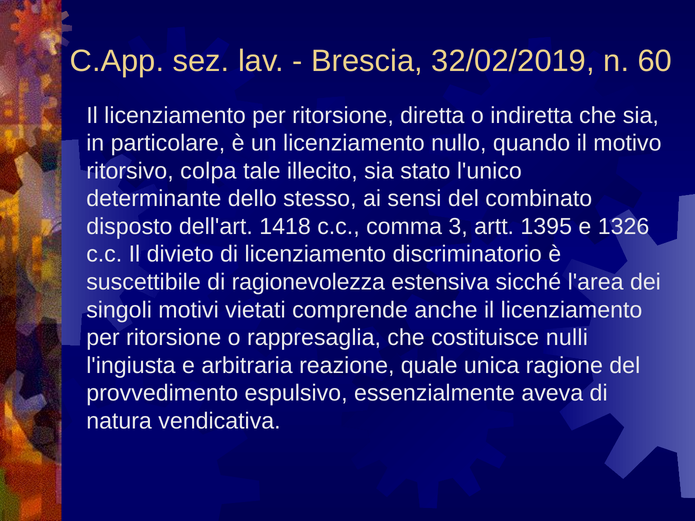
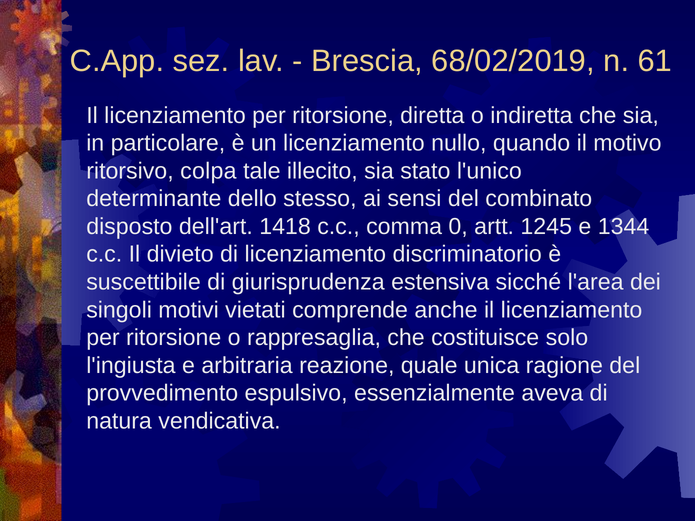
32/02/2019: 32/02/2019 -> 68/02/2019 (513, 61)
60: 60 -> 61 (655, 61)
3: 3 -> 0 (458, 227)
1395: 1395 -> 1245 (546, 227)
1326: 1326 -> 1344 (624, 227)
ragionevolezza: ragionevolezza -> giurisprudenza (308, 282)
nulli: nulli -> solo (567, 338)
